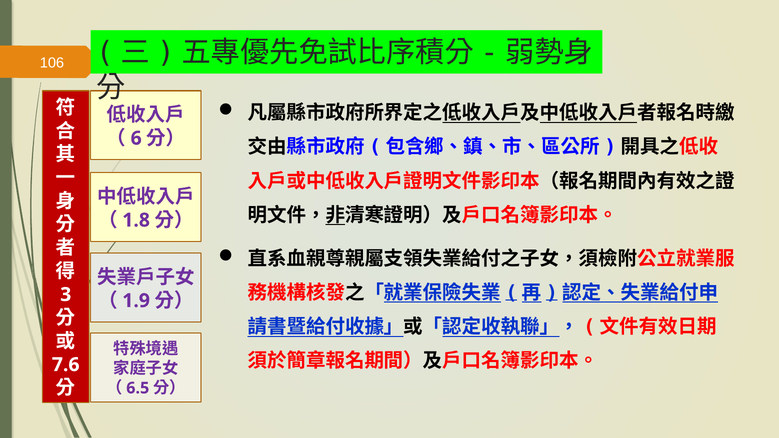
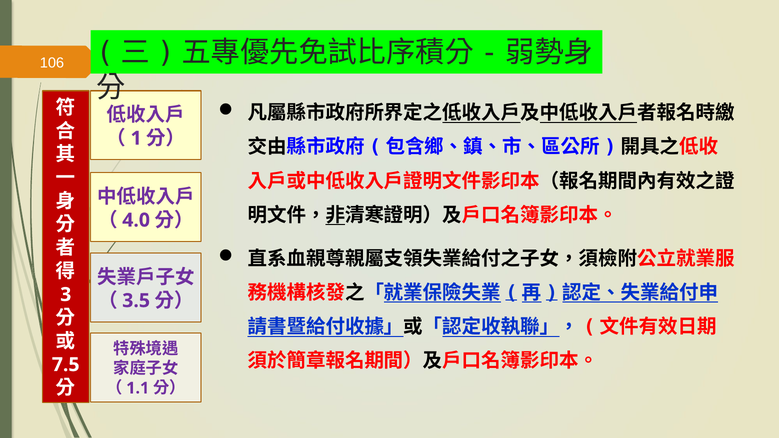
6: 6 -> 1 (136, 138)
1.8: 1.8 -> 4.0 (136, 220)
1.9: 1.9 -> 3.5 (136, 301)
7.6: 7.6 -> 7.5 (66, 365)
6.5: 6.5 -> 1.1 (138, 388)
